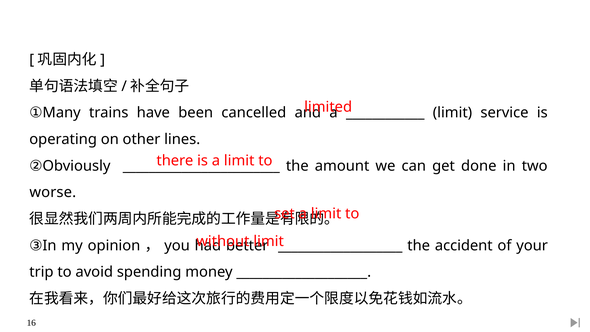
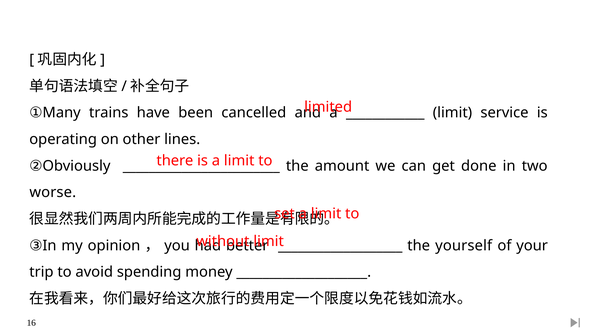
accident: accident -> yourself (464, 245)
